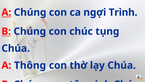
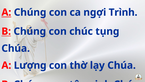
Thông: Thông -> Lượng (30, 65)
